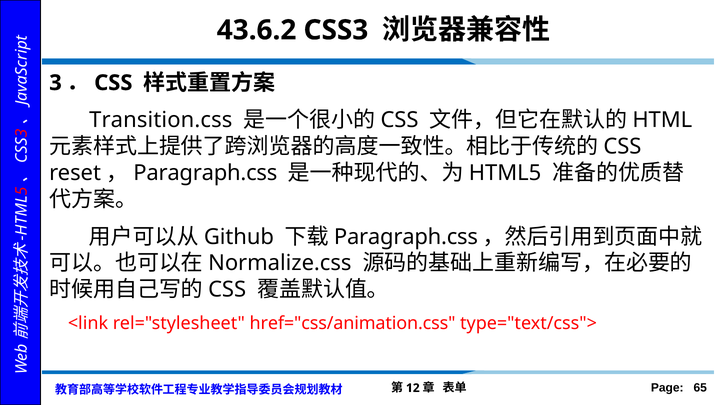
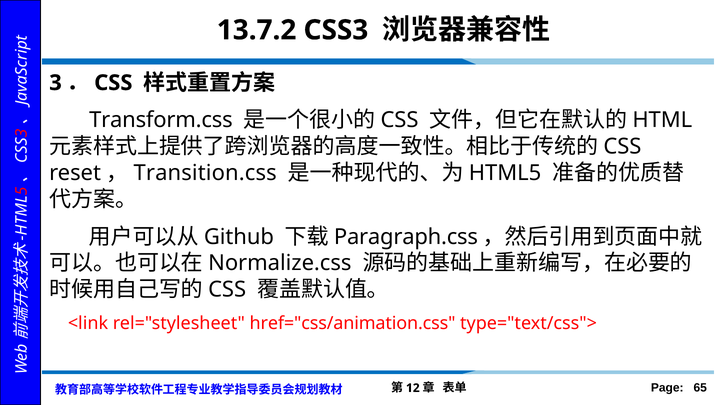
43.6.2: 43.6.2 -> 13.7.2 (257, 30)
Transition.css: Transition.css -> Transform.css (161, 120)
Paragraph.css: Paragraph.css -> Transition.css (205, 173)
